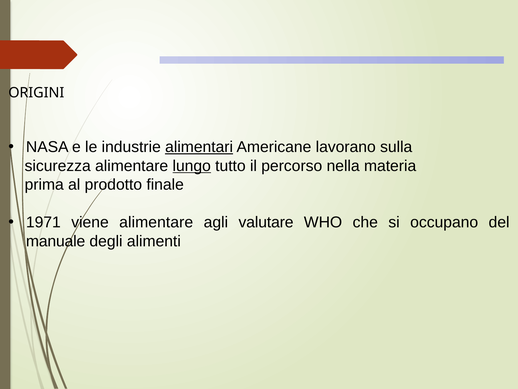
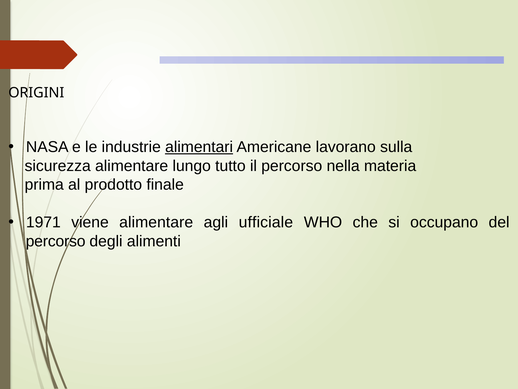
lungo underline: present -> none (192, 166)
valutare: valutare -> ufficiale (266, 222)
manuale: manuale -> percorso (56, 241)
